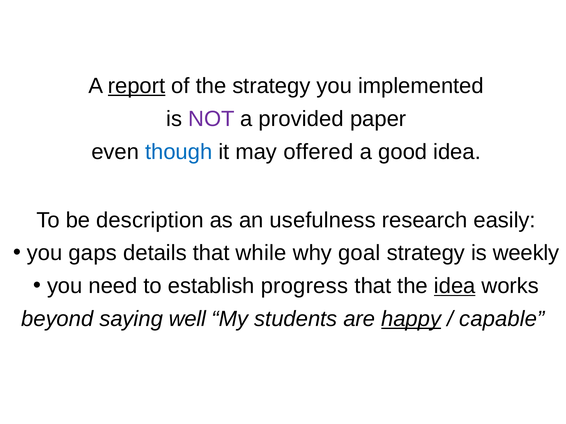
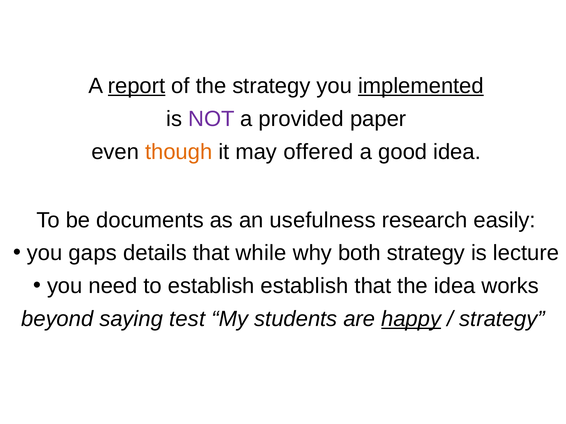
implemented underline: none -> present (421, 86)
though colour: blue -> orange (179, 152)
description: description -> documents (150, 220)
goal: goal -> both (359, 253)
weekly: weekly -> lecture (526, 253)
establish progress: progress -> establish (304, 286)
idea underline: present -> none (455, 286)
well: well -> test (187, 319)
capable: capable -> strategy (502, 319)
